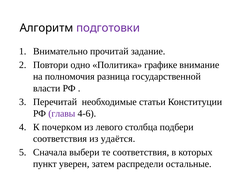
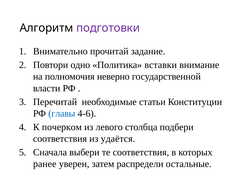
графике: графике -> вставки (161, 65)
разница: разница -> неверно (113, 76)
главы colour: purple -> blue (62, 113)
пункт: пункт -> ранее (45, 164)
